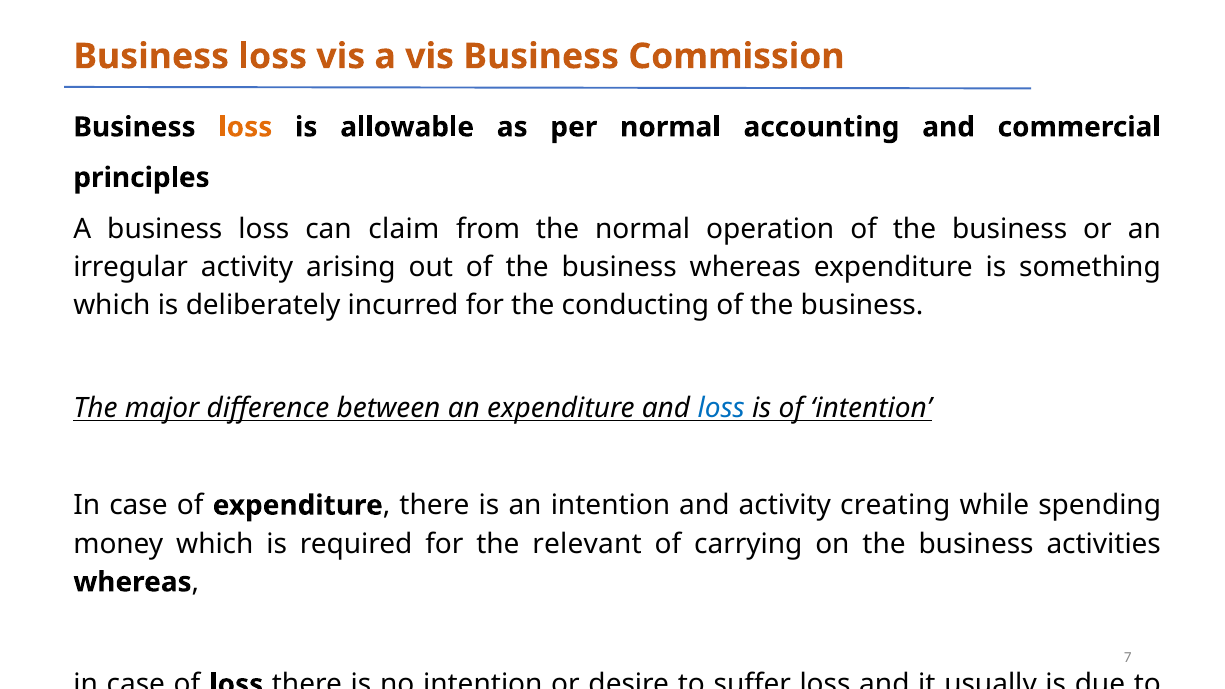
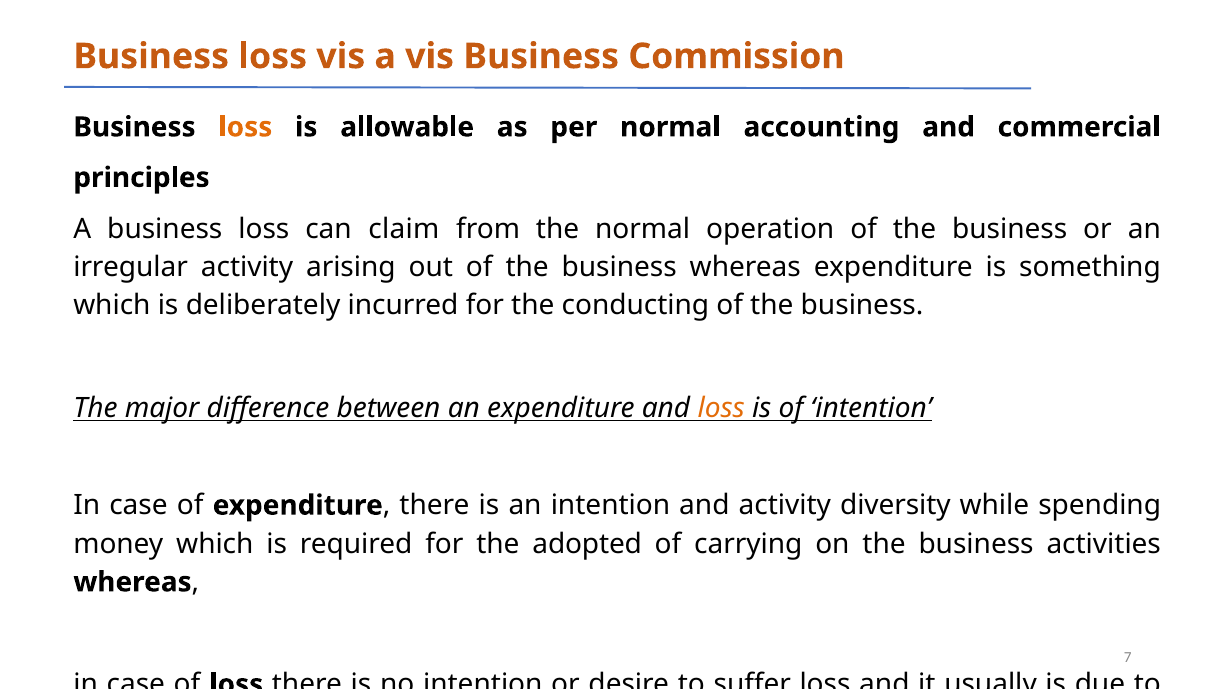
loss colour: blue -> orange (721, 408)
creating: creating -> diversity (895, 505)
relevant: relevant -> adopted (587, 544)
